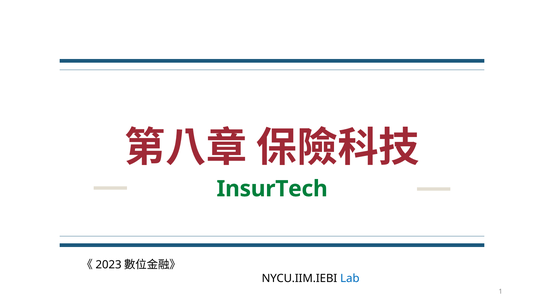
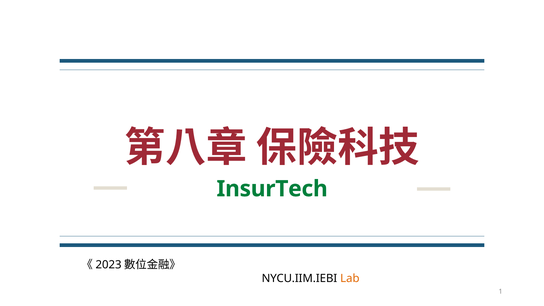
Lab colour: blue -> orange (350, 278)
